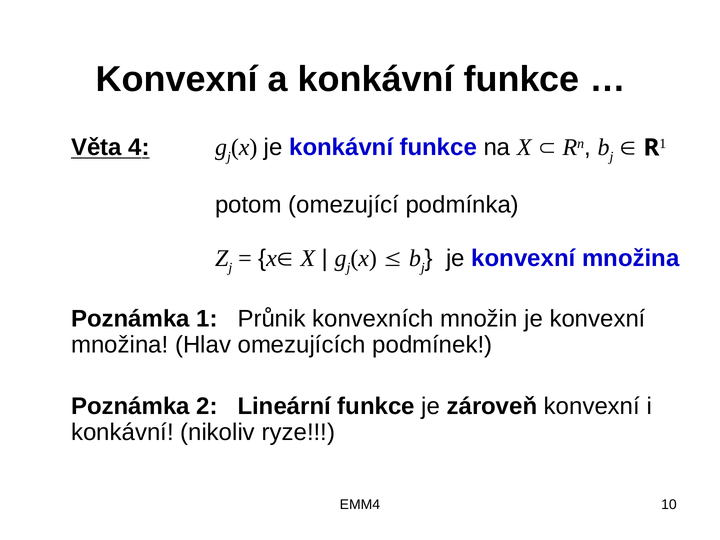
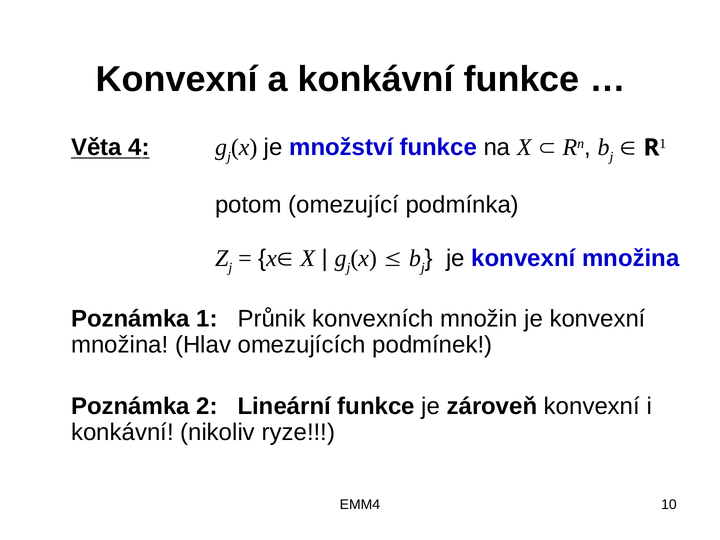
je konkávní: konkávní -> množství (341, 148)
